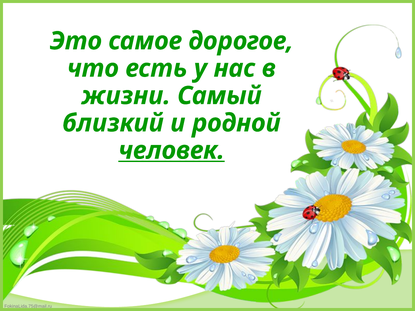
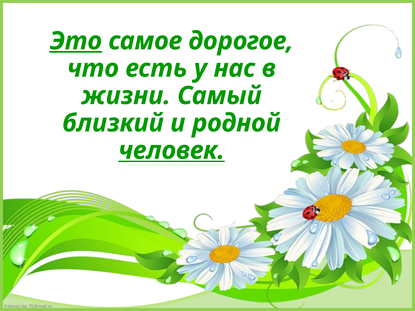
Это underline: none -> present (76, 41)
